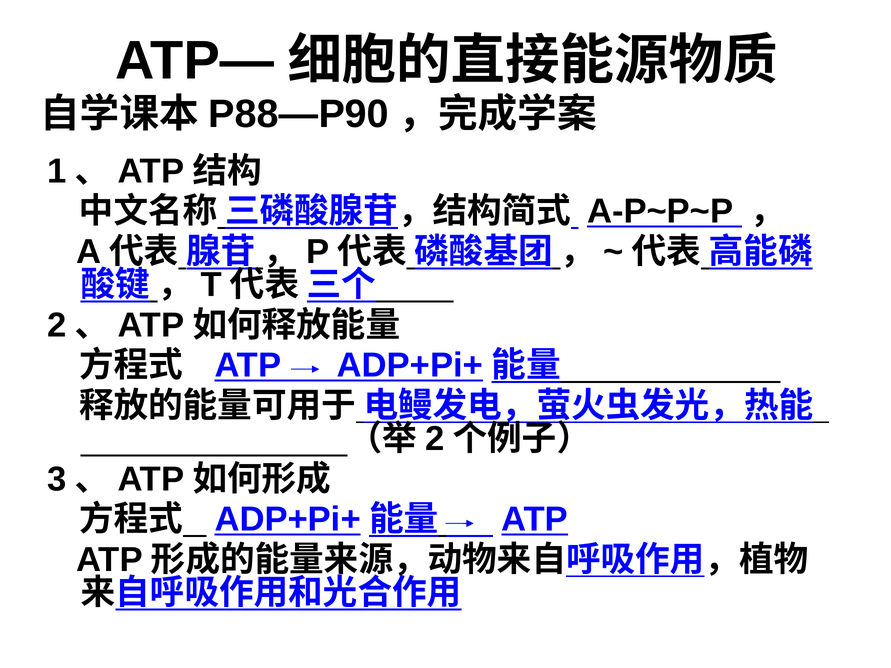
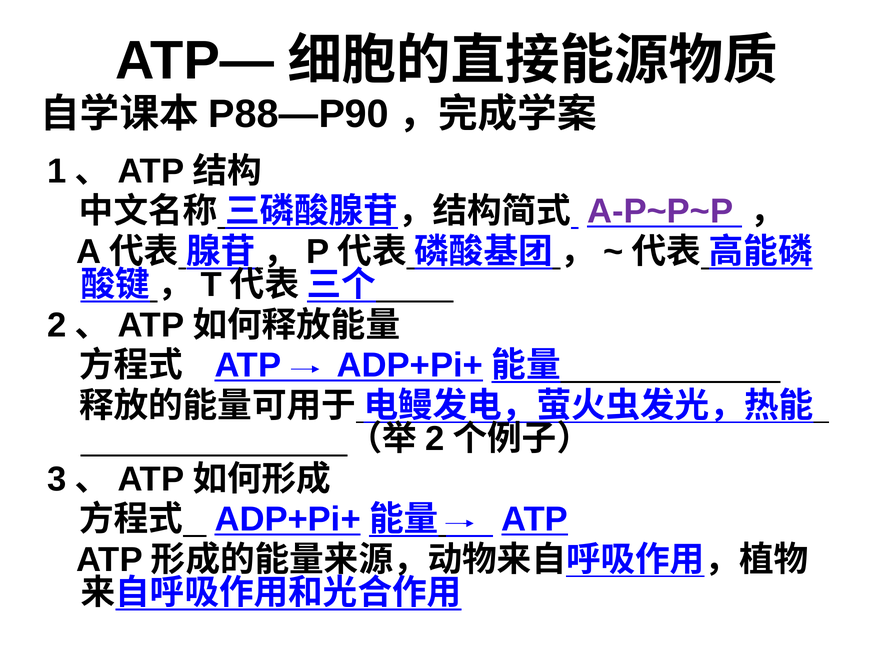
A-P~P~P colour: black -> purple (660, 212)
